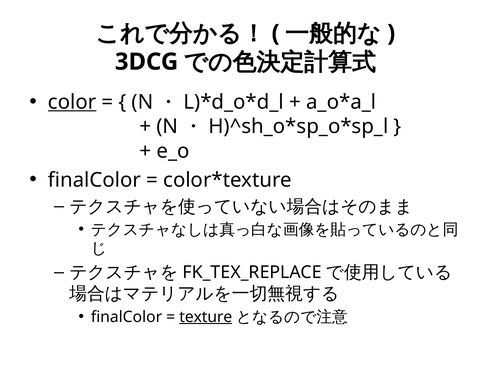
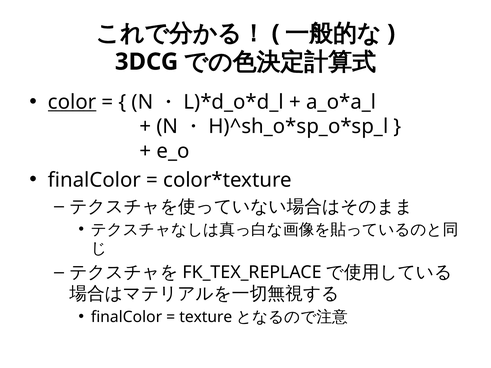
texture underline: present -> none (206, 317)
